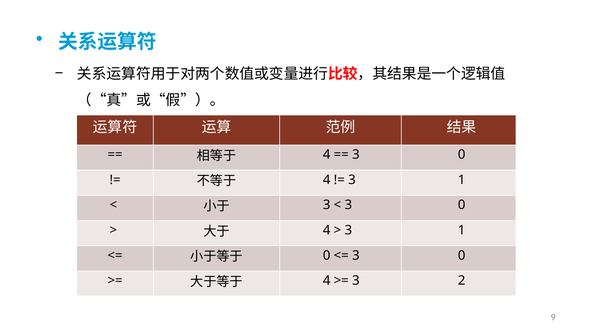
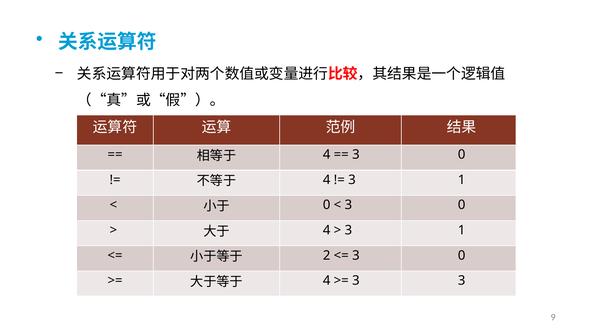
3: 3 -> 0 (327, 205)
0: 0 -> 2 (327, 256)
3 2: 2 -> 3 (462, 281)
